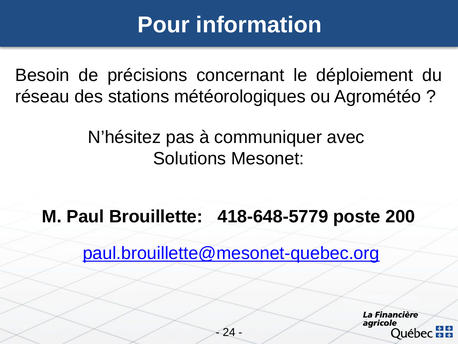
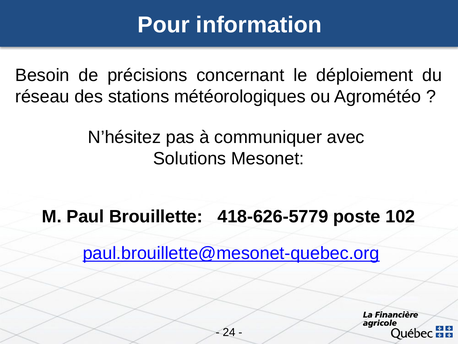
418-648-5779: 418-648-5779 -> 418-626-5779 (273, 216)
200: 200 -> 102 (400, 216)
